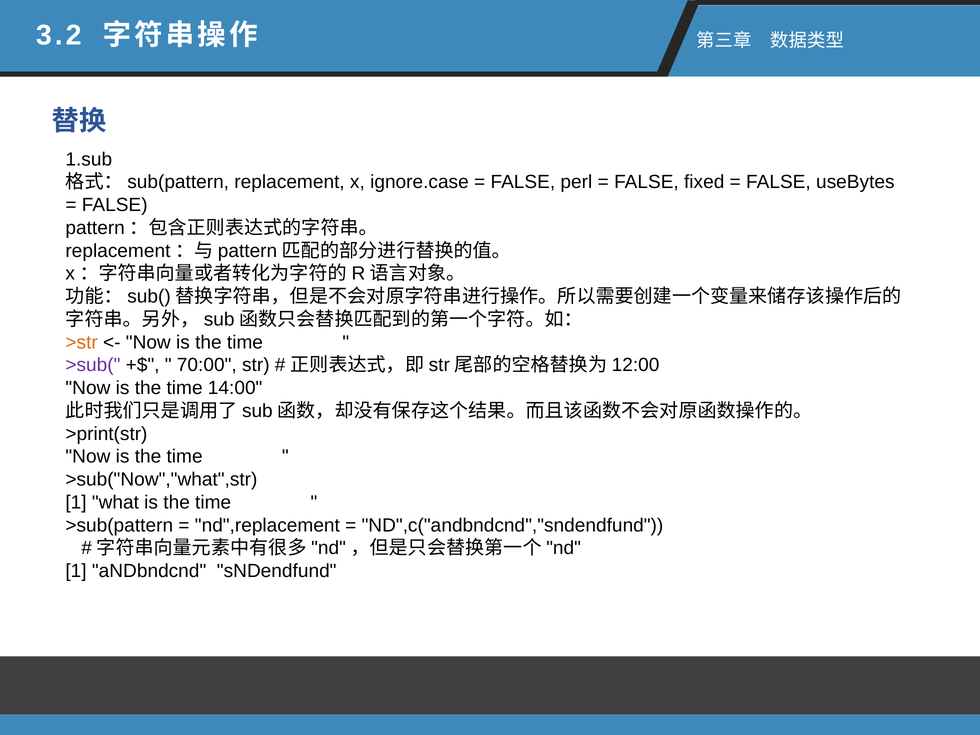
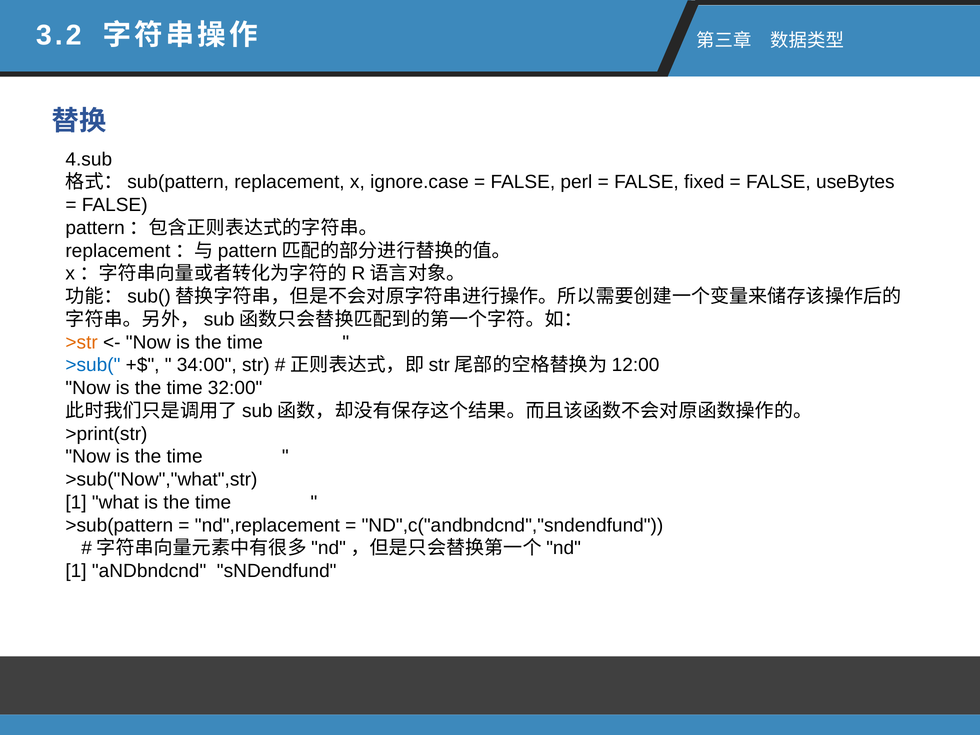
1.sub: 1.sub -> 4.sub (89, 159)
>sub( colour: purple -> blue (93, 365)
70:00: 70:00 -> 34:00 (207, 365)
14:00: 14:00 -> 32:00 (235, 388)
